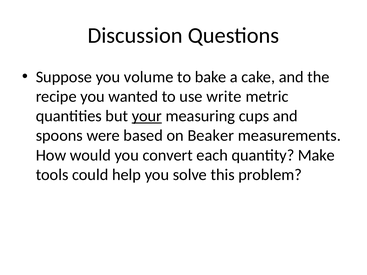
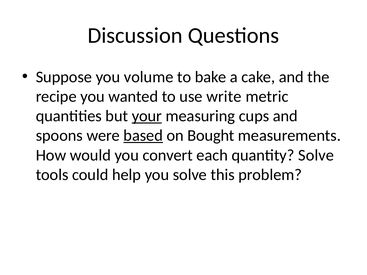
based underline: none -> present (143, 136)
Beaker: Beaker -> Bought (211, 136)
quantity Make: Make -> Solve (316, 155)
